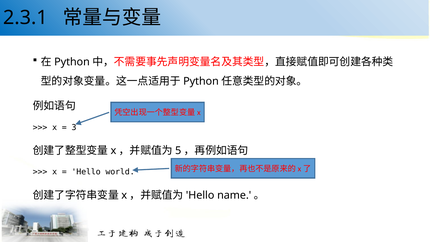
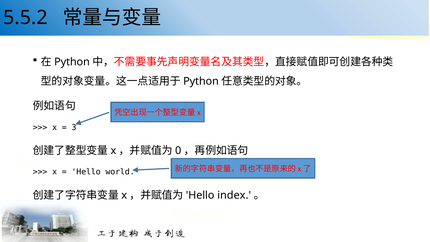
2.3.1: 2.3.1 -> 5.5.2 (25, 18)
5: 5 -> 0 (178, 151)
name: name -> index (234, 195)
